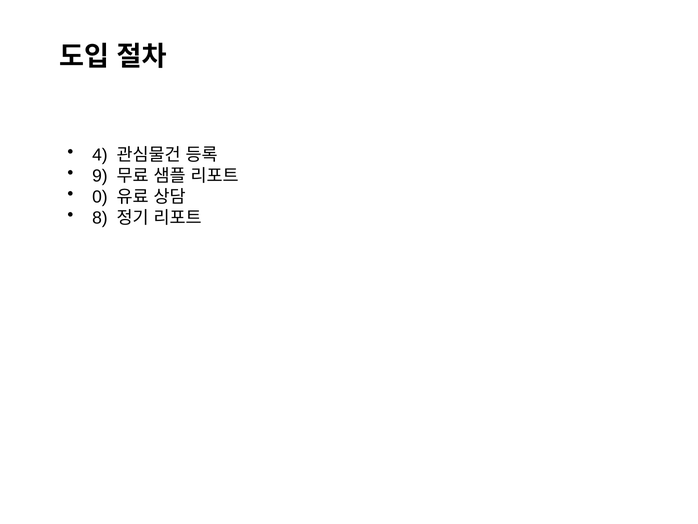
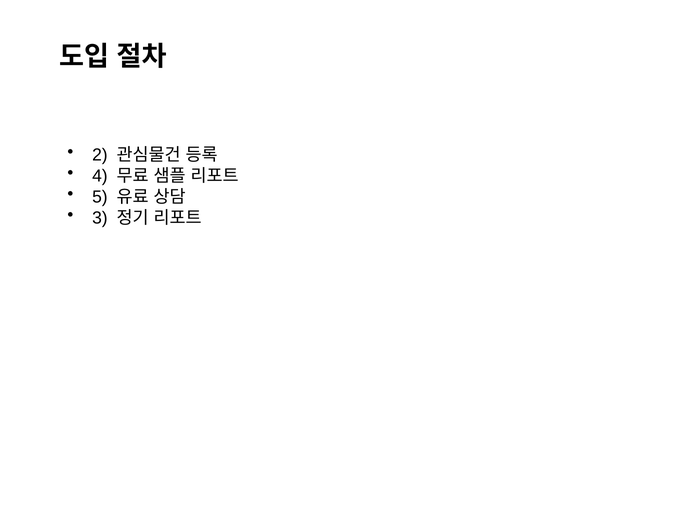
4: 4 -> 2 (100, 155)
9: 9 -> 4 (100, 176)
0: 0 -> 5 (100, 197)
8: 8 -> 3 (100, 218)
